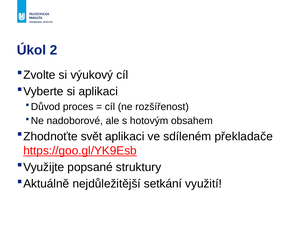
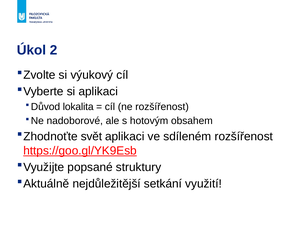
proces: proces -> lokalita (78, 107)
sdíleném překladače: překladače -> rozšířenost (244, 137)
